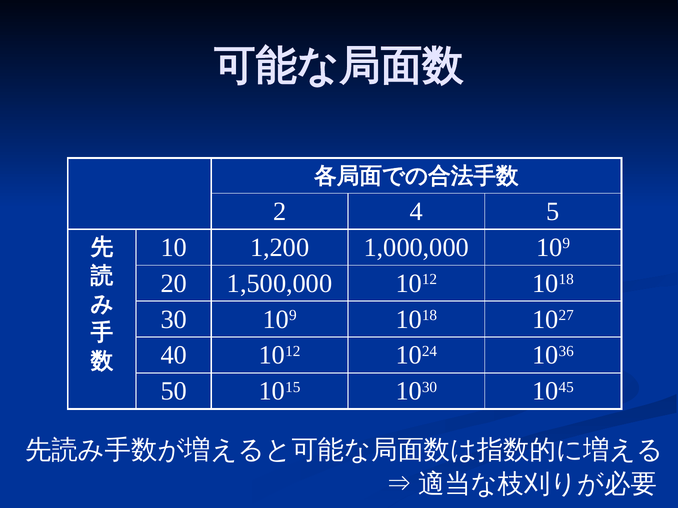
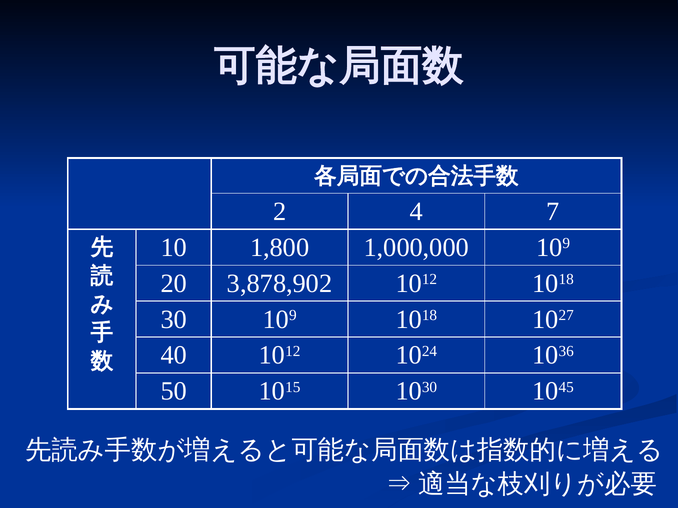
5: 5 -> 7 (553, 212)
1,200: 1,200 -> 1,800 (280, 248)
1,500,000: 1,500,000 -> 3,878,902 (280, 284)
